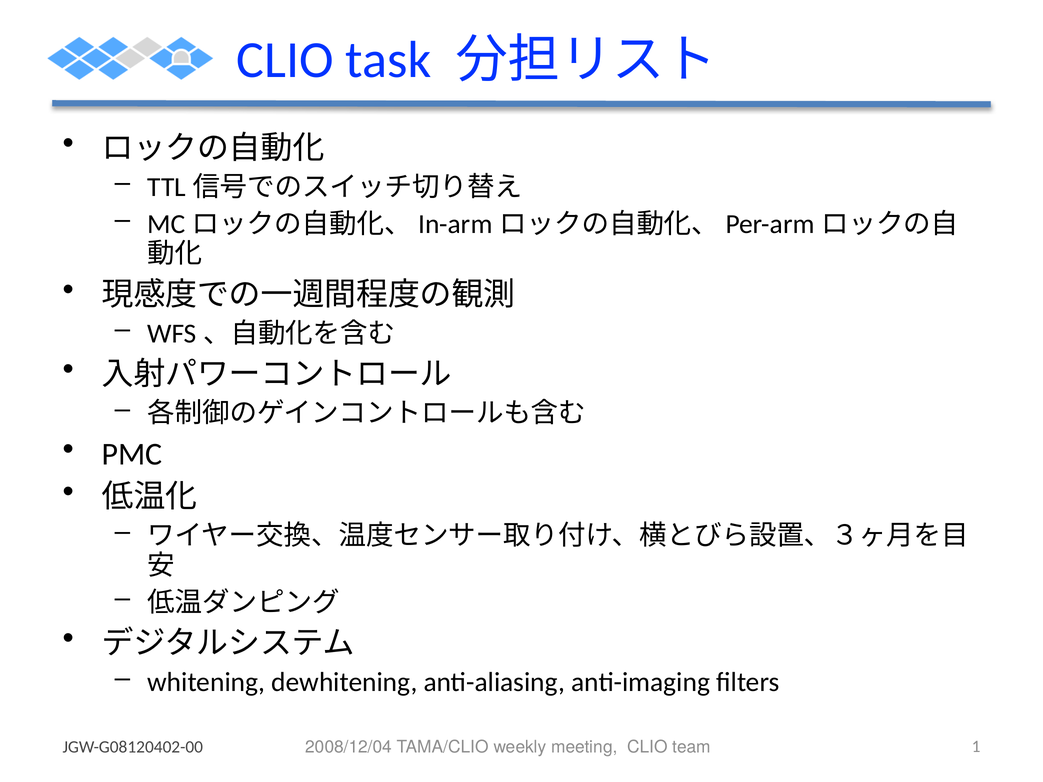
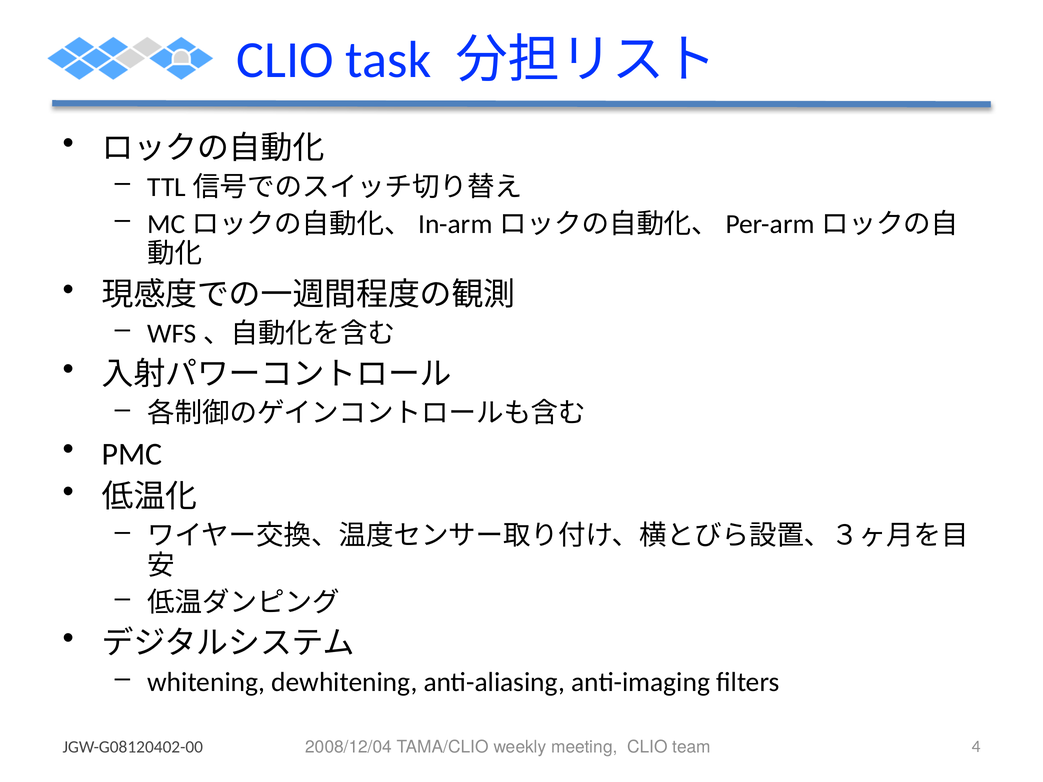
1: 1 -> 4 (976, 747)
